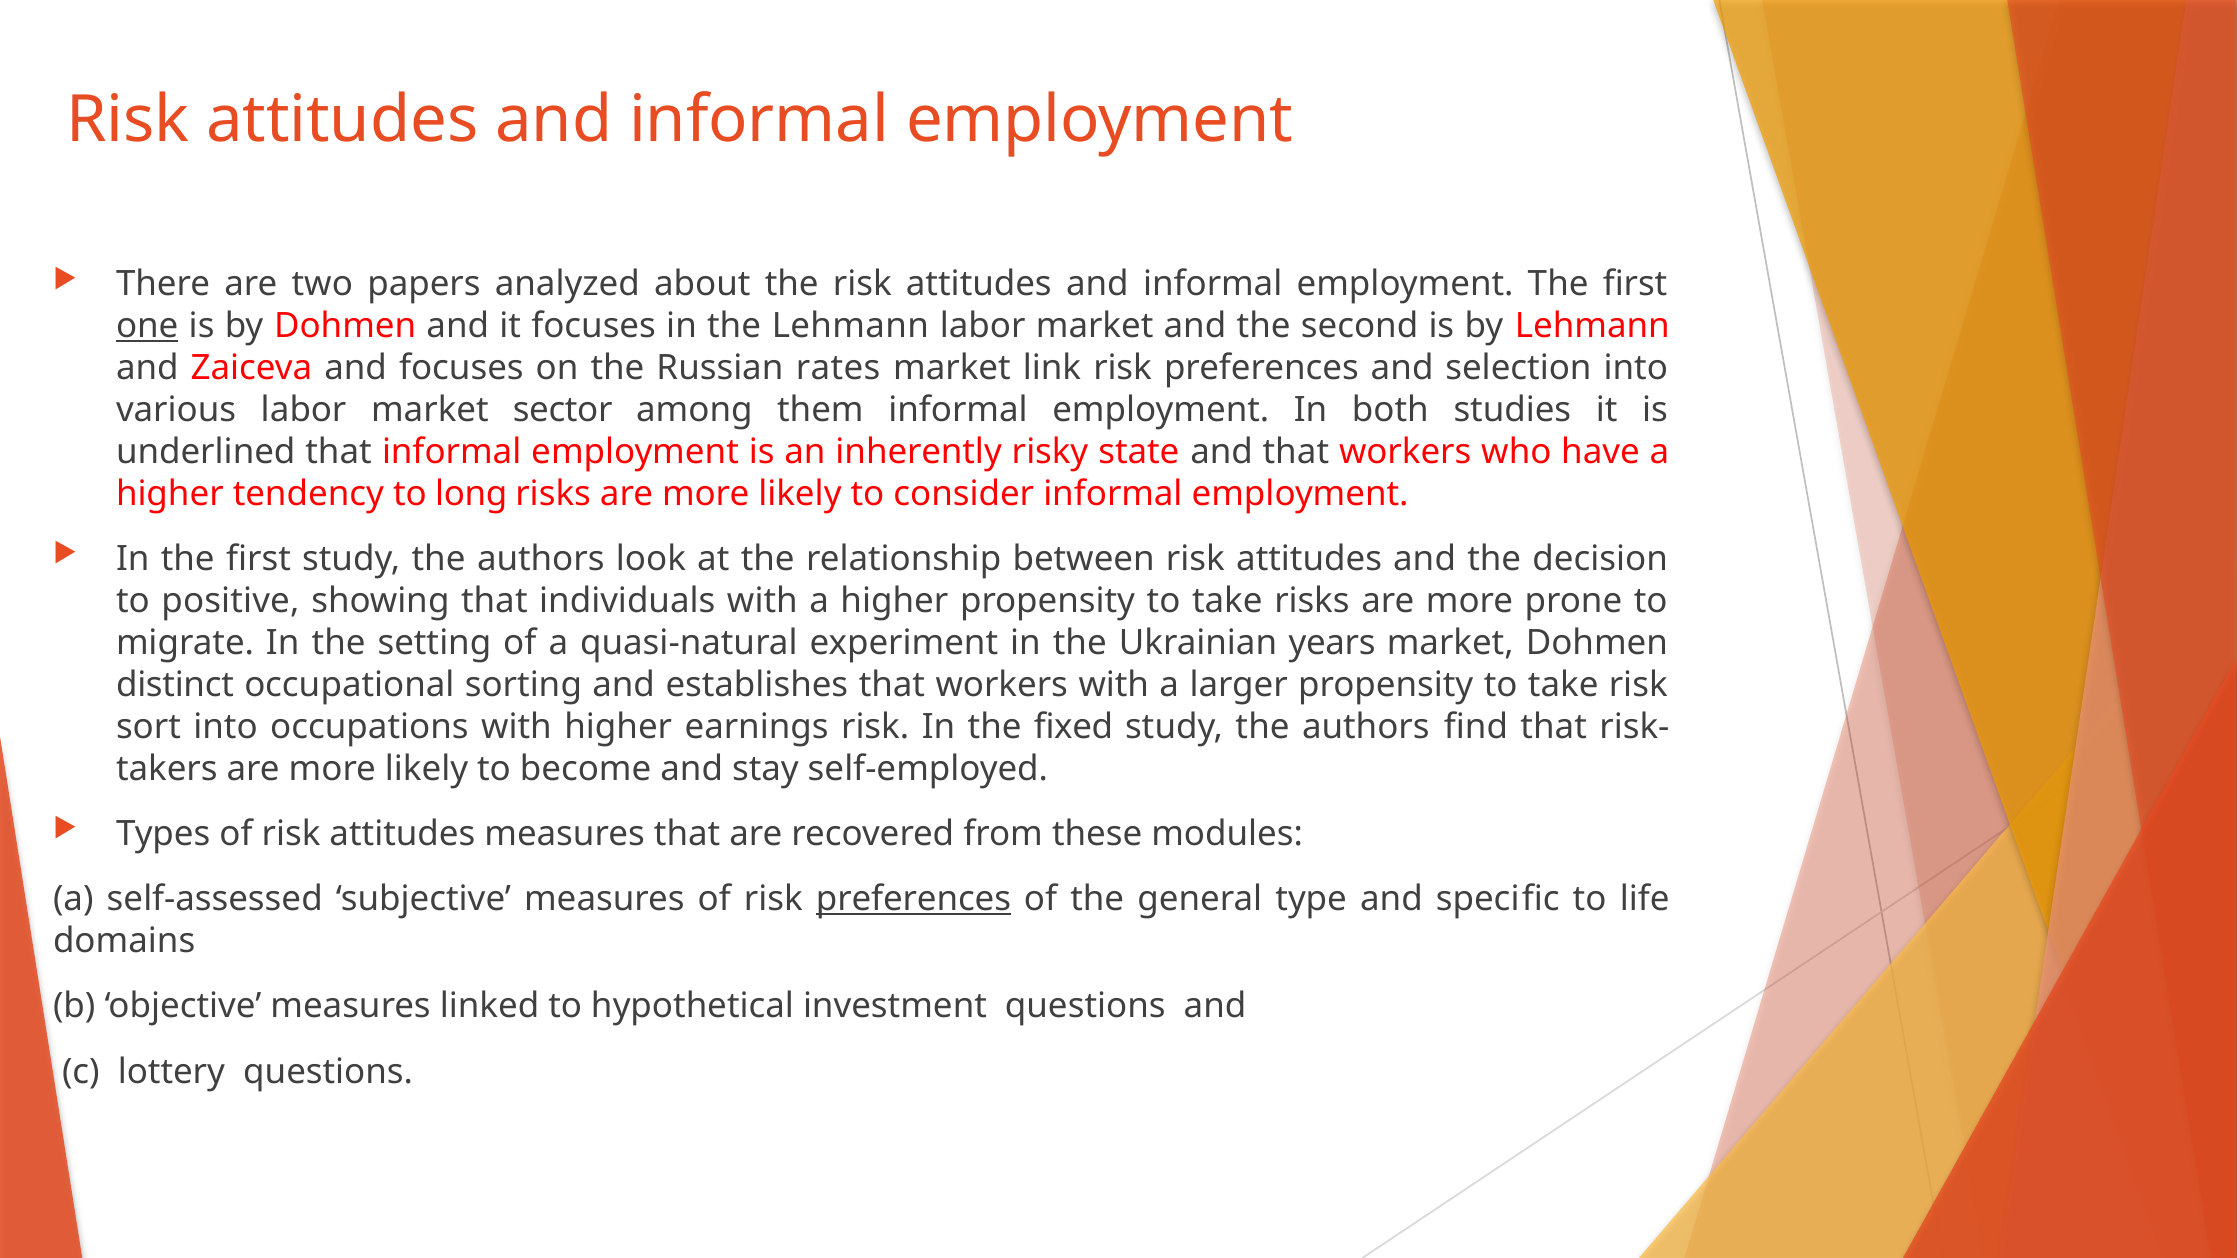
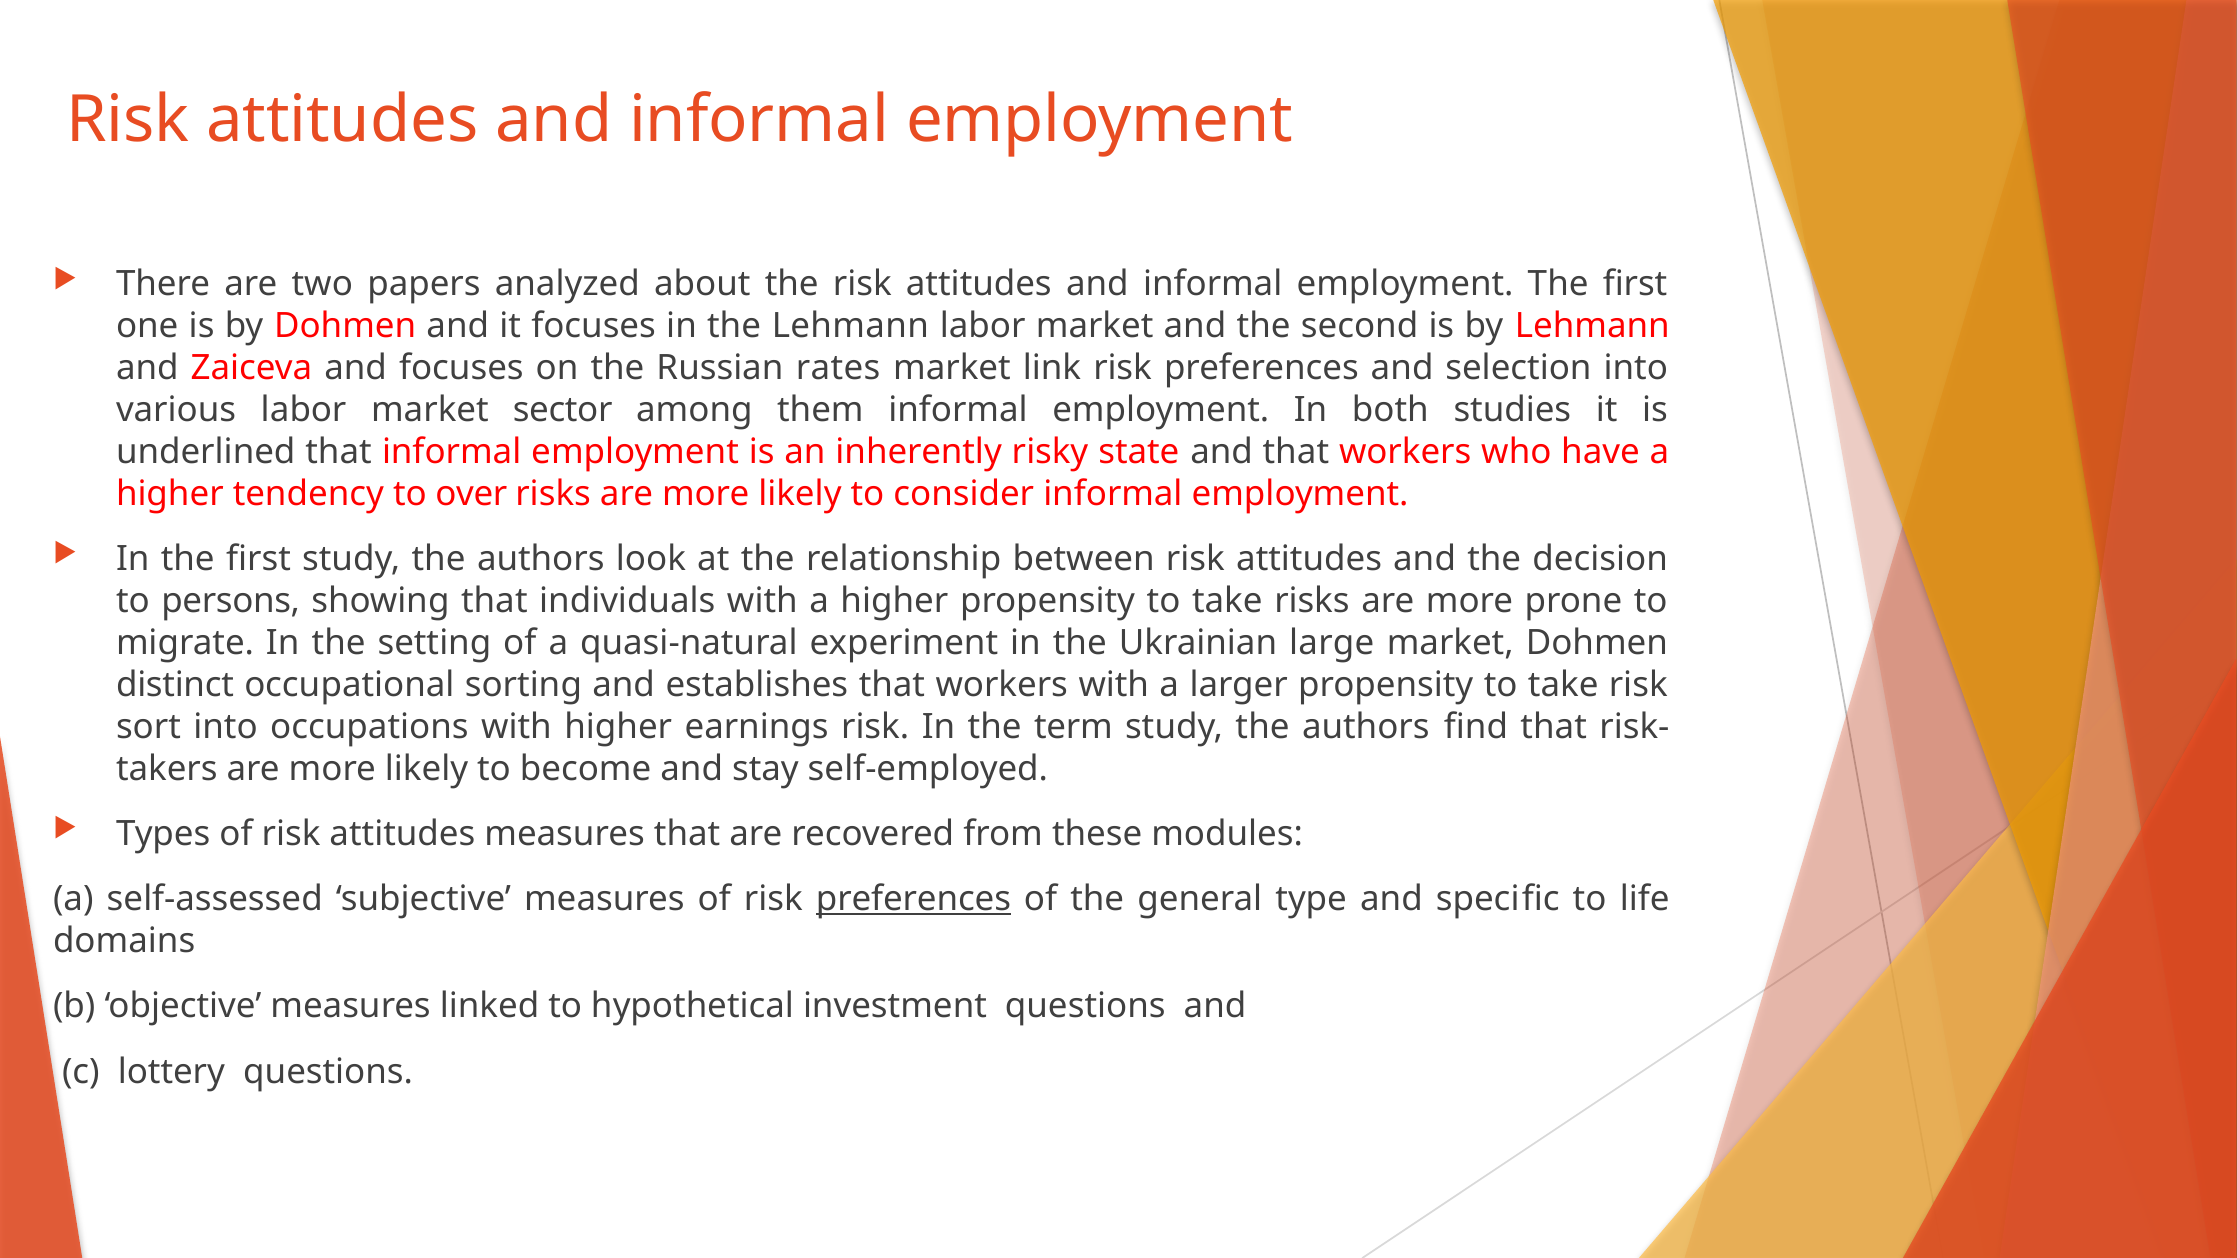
one underline: present -> none (147, 326)
long: long -> over (471, 494)
positive: positive -> persons (231, 601)
years: years -> large (1332, 643)
fixed: fixed -> term (1073, 727)
